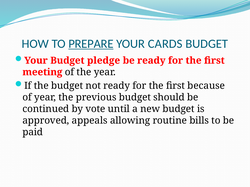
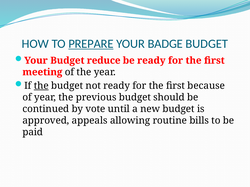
CARDS: CARDS -> BADGE (165, 44)
pledge: pledge -> reduce (104, 61)
the underline: none -> present (41, 86)
